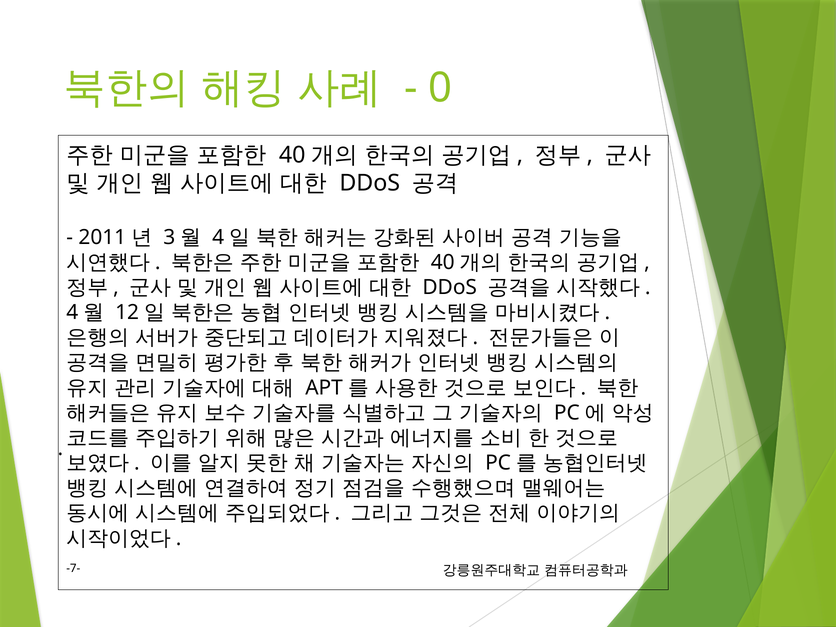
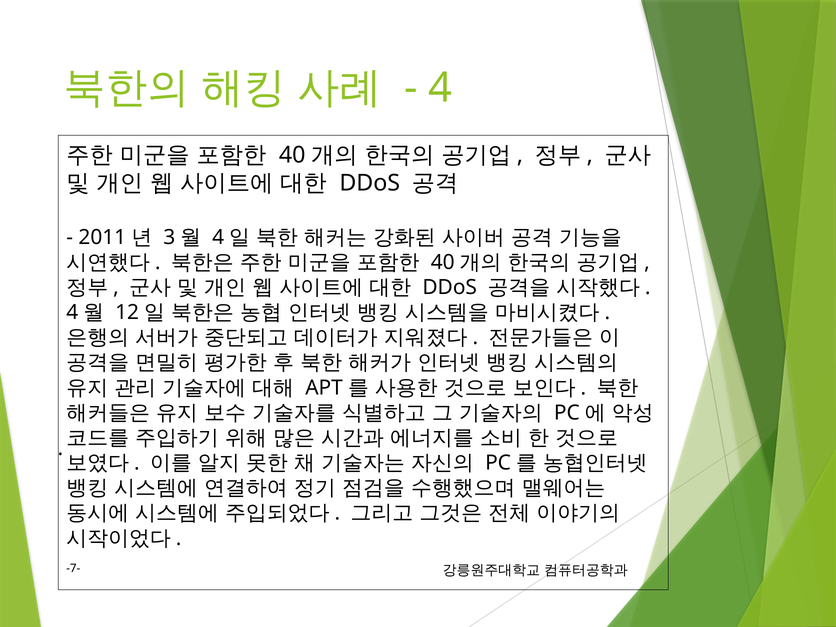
0: 0 -> 4 (440, 88)
